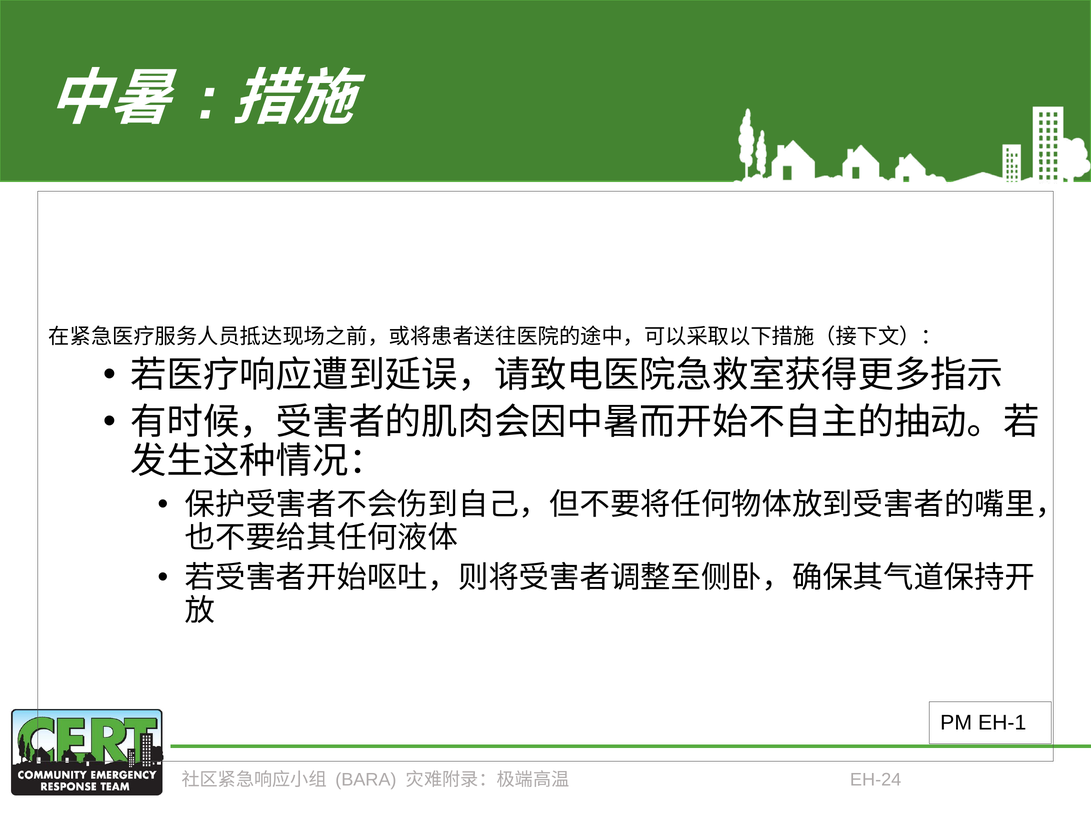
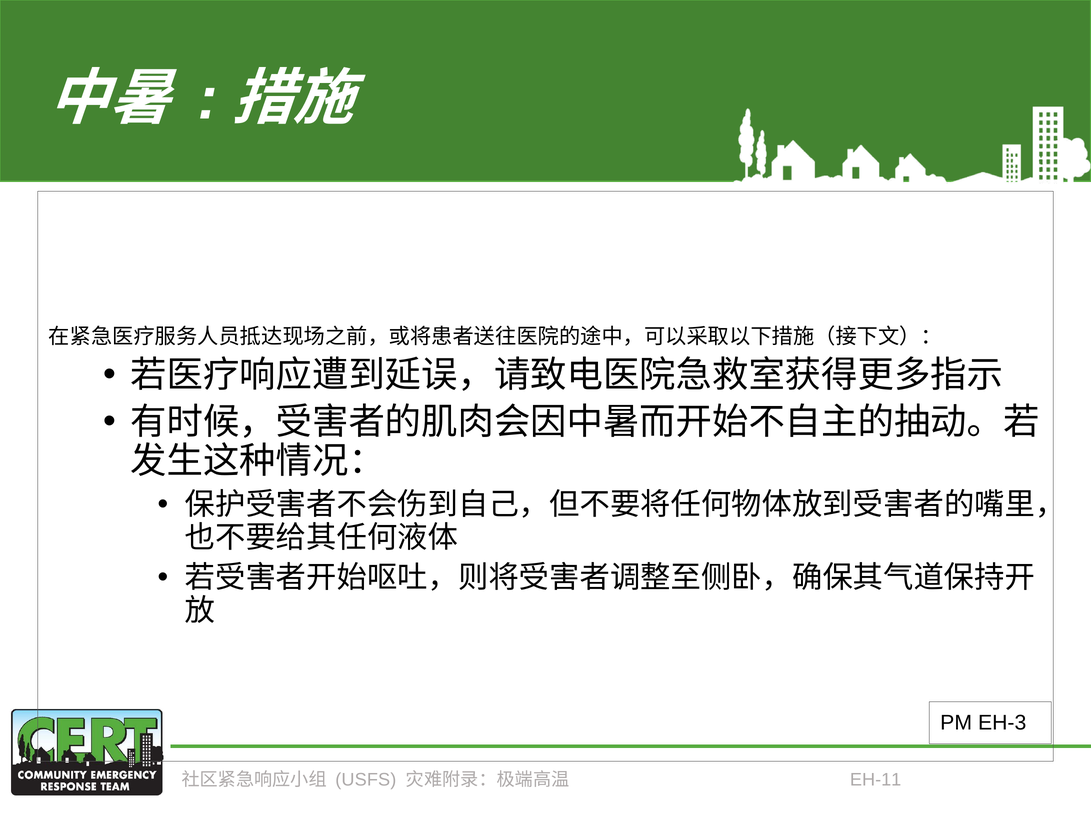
EH-1: EH-1 -> EH-3 (1002, 723)
BARA: BARA -> USFS (366, 780)
EH-24: EH-24 -> EH-11 (876, 780)
